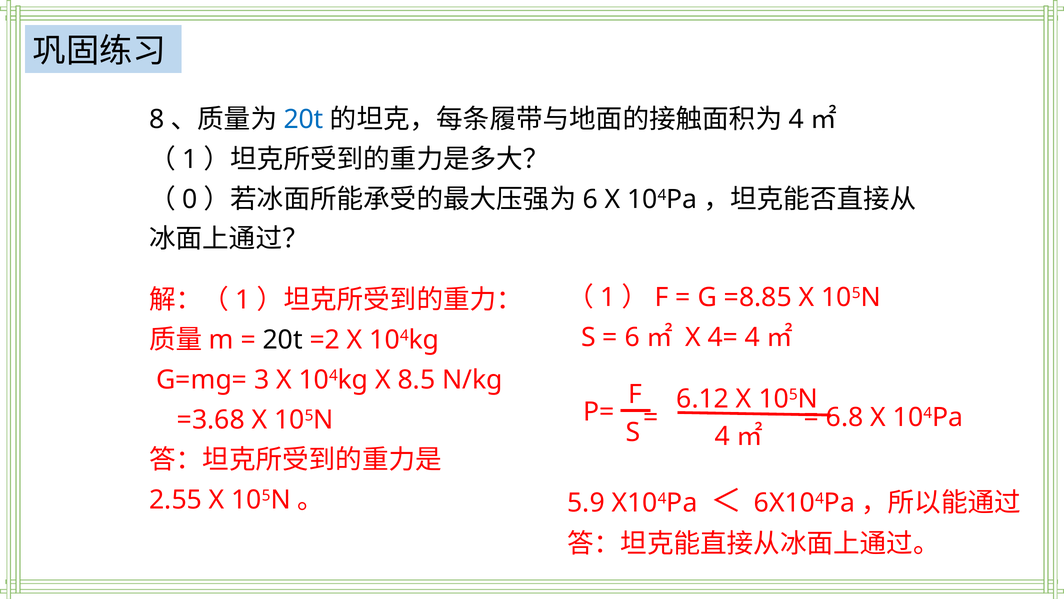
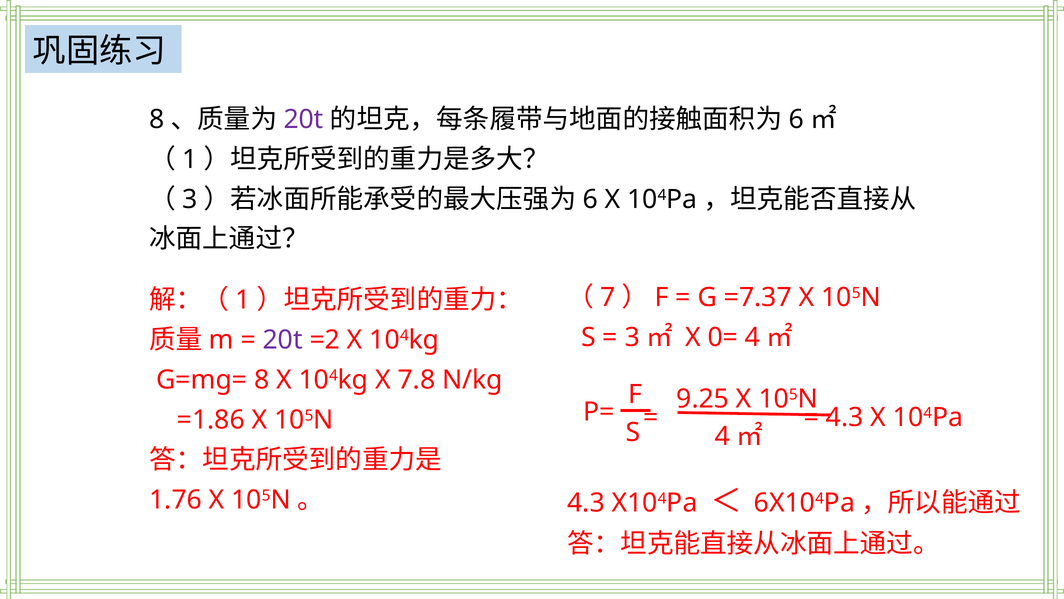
20t colour: blue -> purple (304, 119)
4: 4 -> 6 (796, 119)
0: 0 -> 3 (190, 199)
1: 1 -> 7 (608, 297)
=8.85: =8.85 -> =7.37 (758, 297)
20t colour: black -> purple (283, 340)
6: 6 -> 3 (632, 337)
4=: 4= -> 0= (723, 337)
G=mg= 3: 3 -> 8 (262, 380)
8.5: 8.5 -> 7.8 (416, 380)
6.12: 6.12 -> 9.25 (703, 399)
6.8: 6.8 -> 4.3 (845, 417)
=3.68: =3.68 -> =1.86 (211, 420)
2.55: 2.55 -> 1.76 (176, 499)
5.9: 5.9 -> 4.3 (586, 503)
